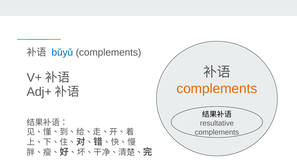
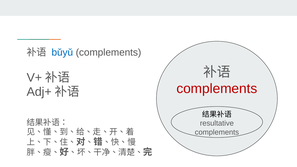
complements colour: orange -> red (217, 89)
